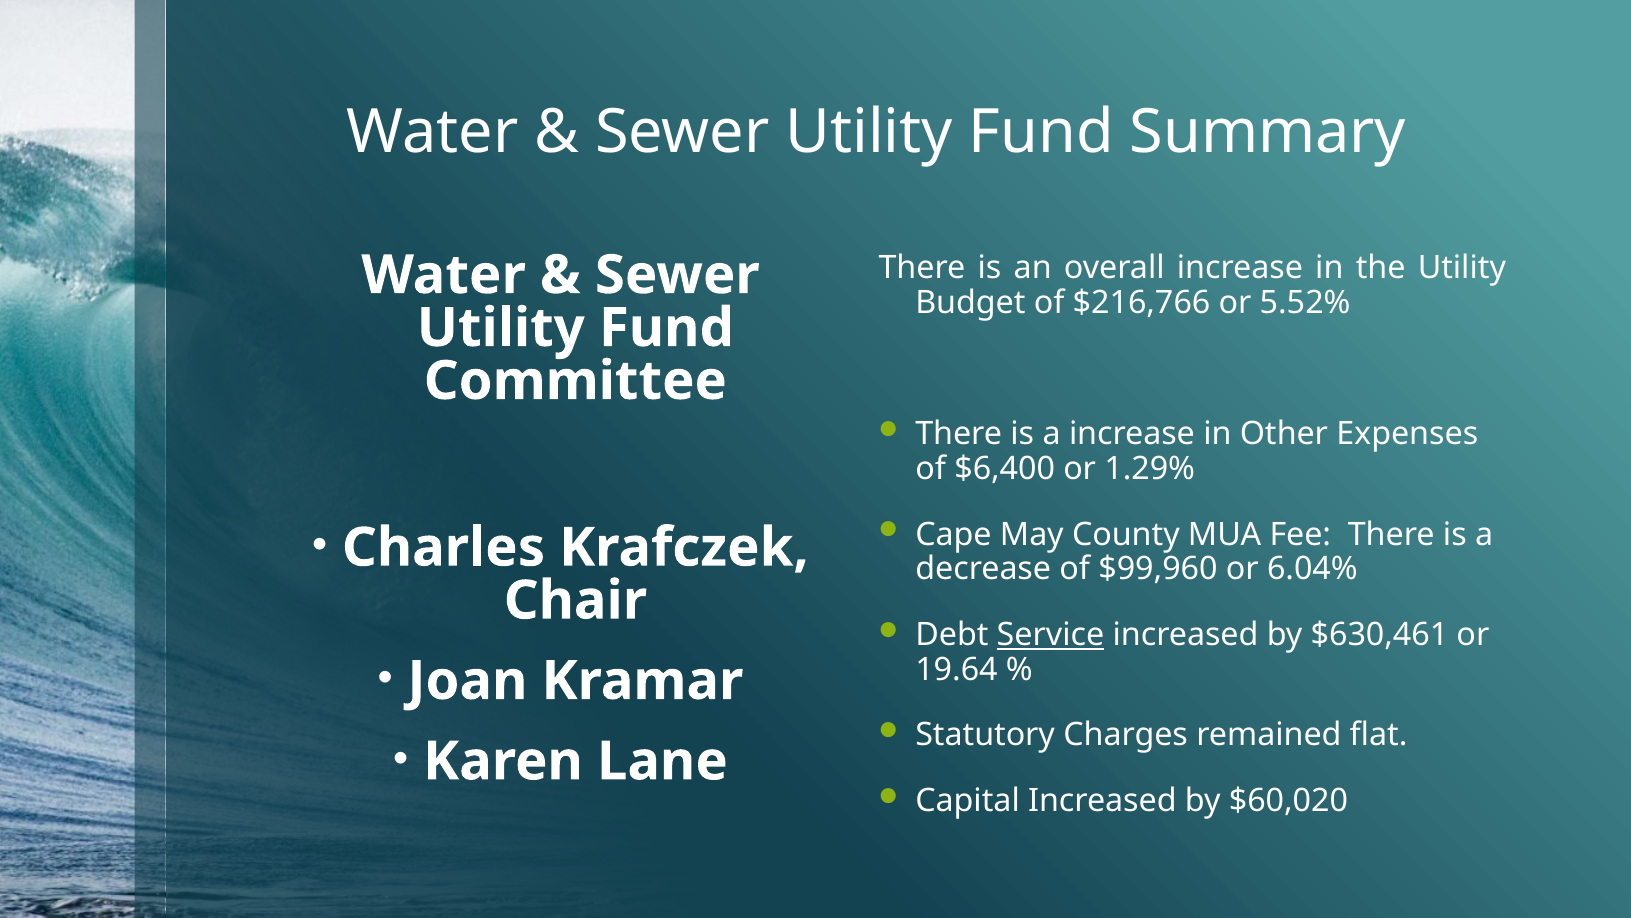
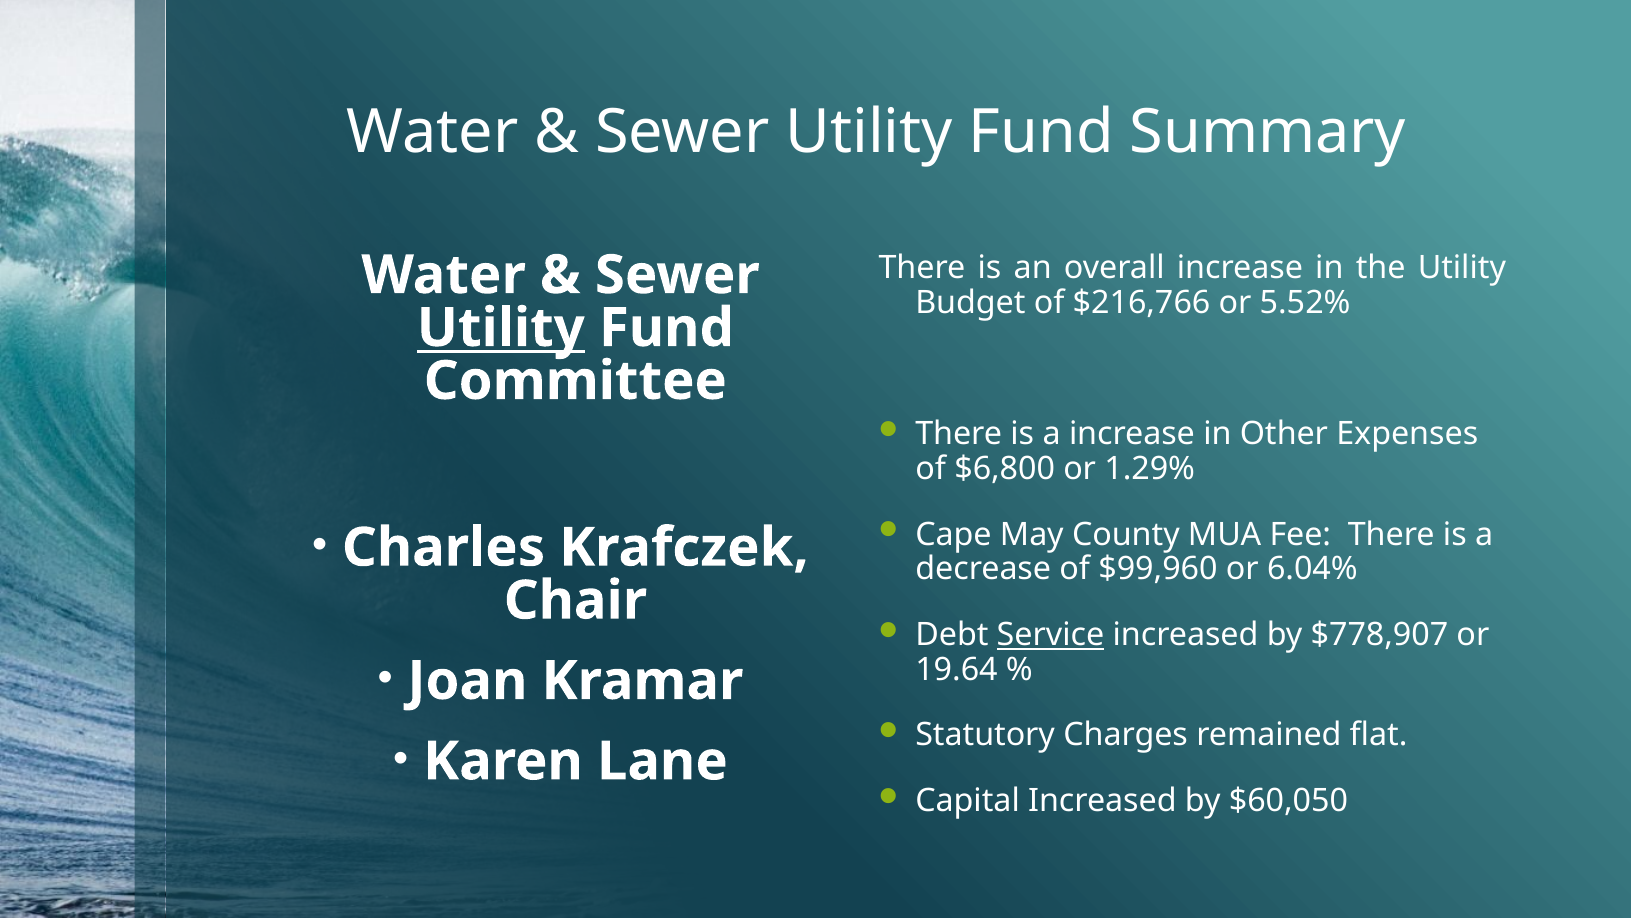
Utility underline: none -> present (501, 328)
$6,400: $6,400 -> $6,800 (1005, 469)
$630,461: $630,461 -> $778,907 (1379, 635)
$60,020: $60,020 -> $60,050 (1288, 800)
